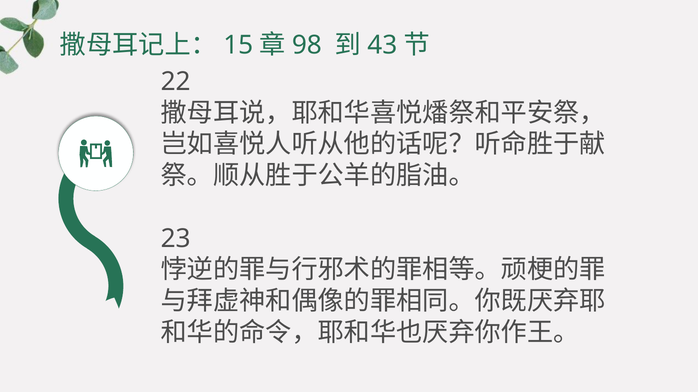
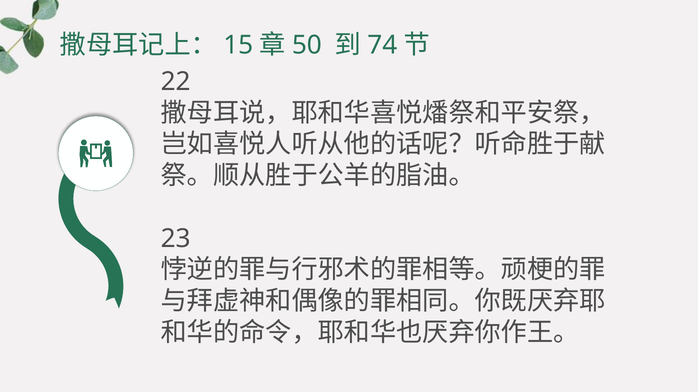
98: 98 -> 50 (307, 45)
43: 43 -> 74 (382, 45)
